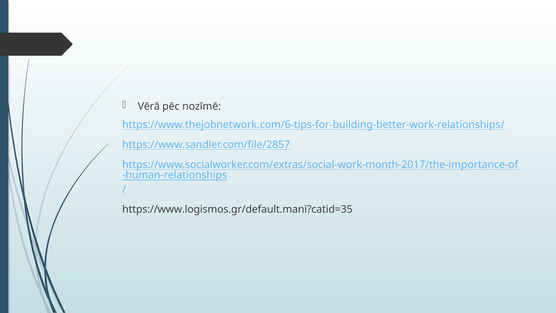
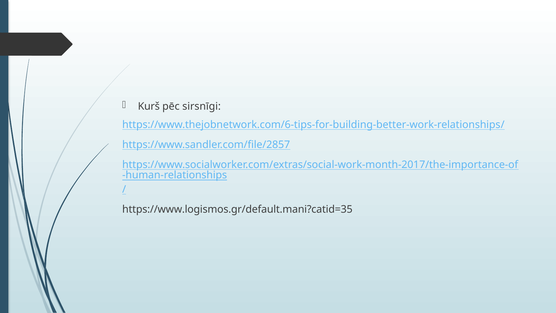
Vērā: Vērā -> Kurš (149, 106)
nozīmē: nozīmē -> sirsnīgi (202, 106)
